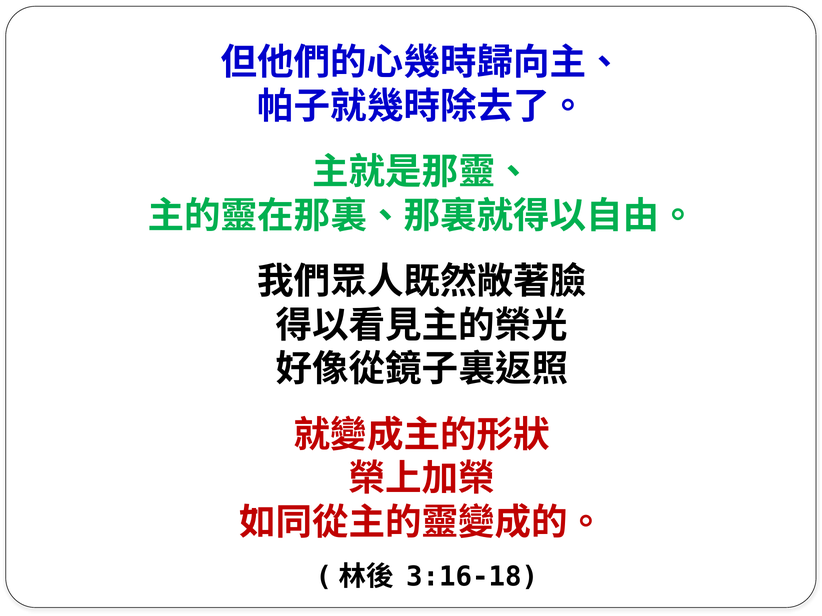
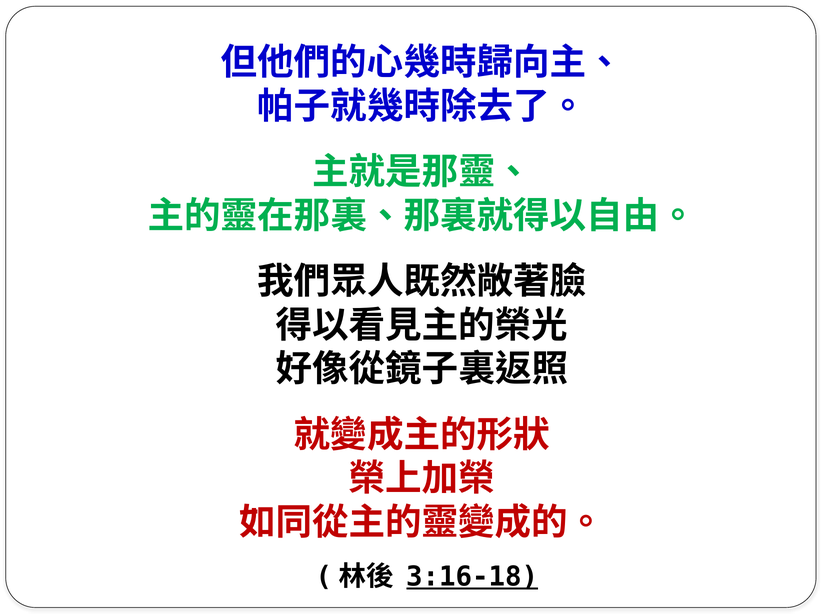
3:16-18 underline: none -> present (472, 577)
